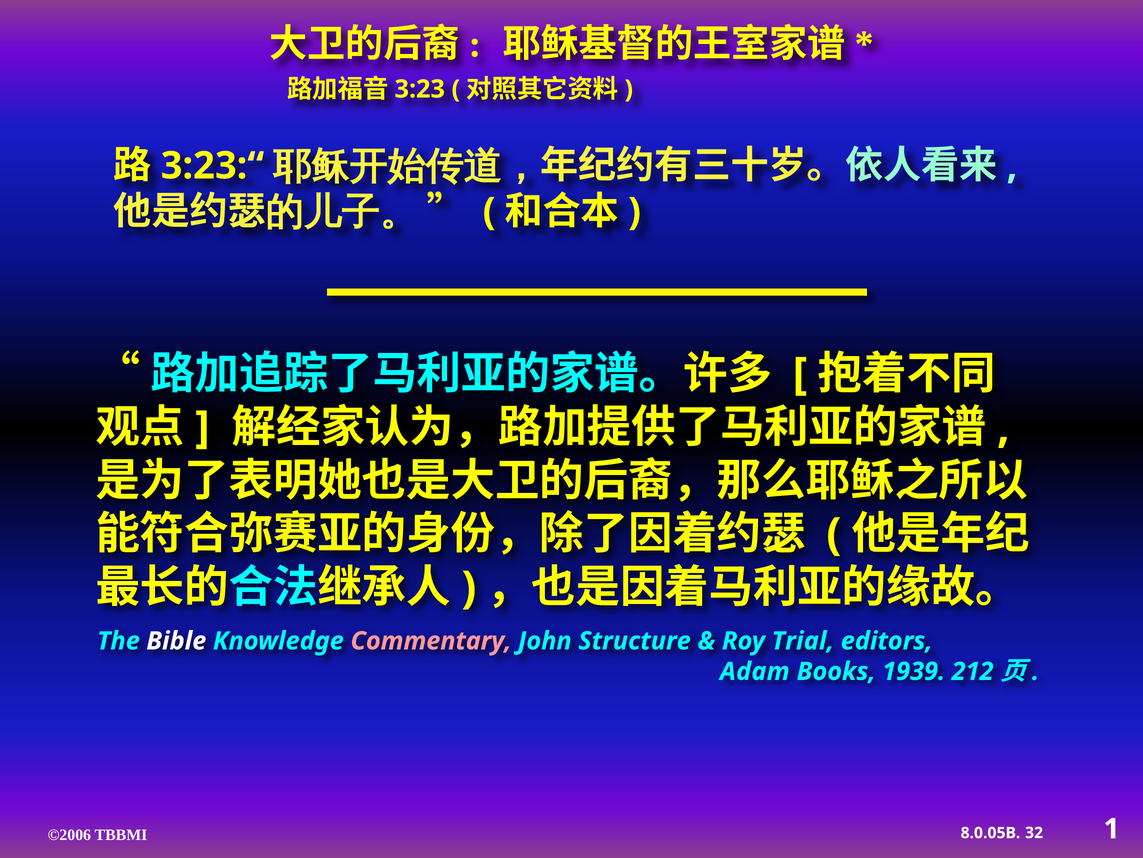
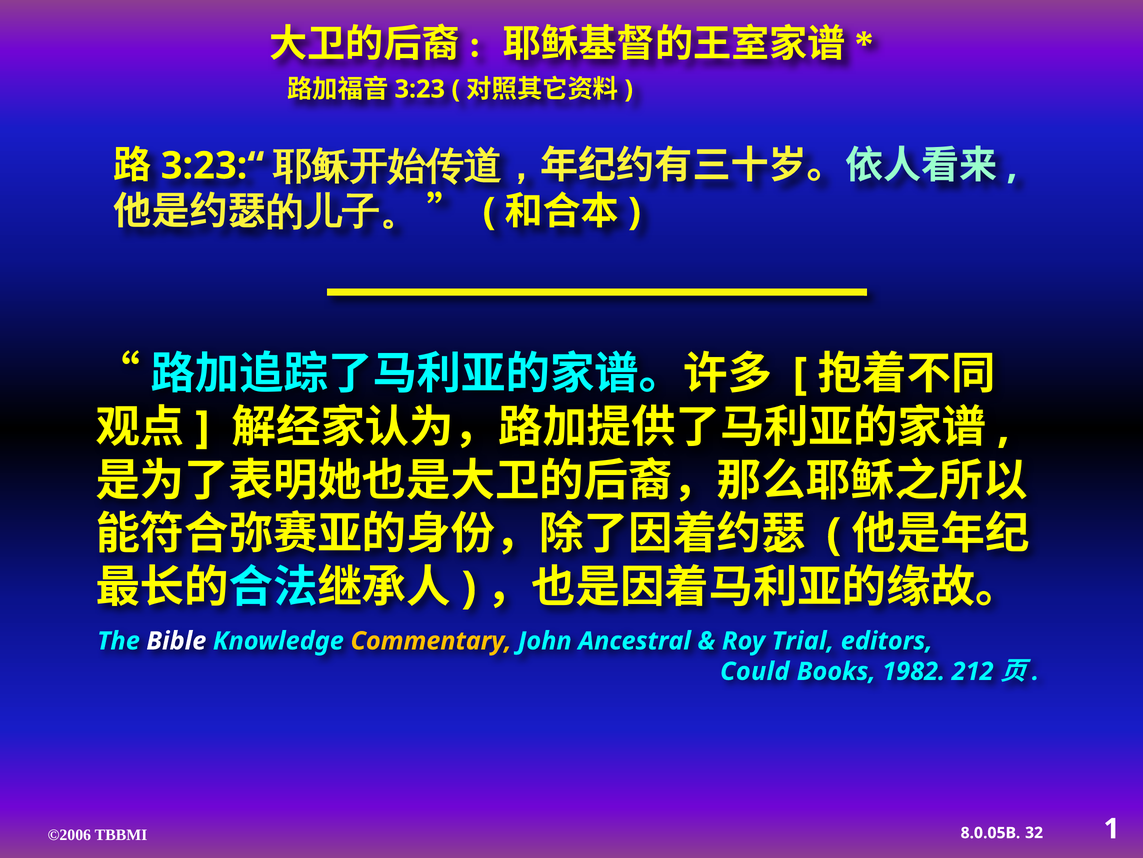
Commentary colour: pink -> yellow (431, 640)
Structure: Structure -> Ancestral (635, 640)
Adam: Adam -> Could (755, 671)
1939: 1939 -> 1982 (914, 671)
